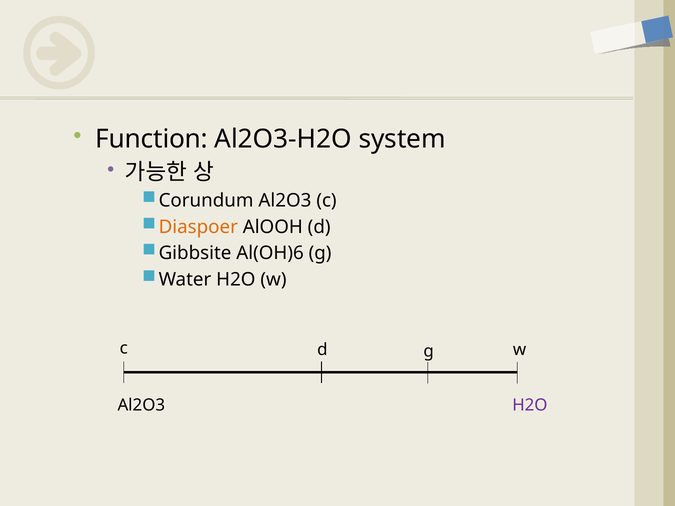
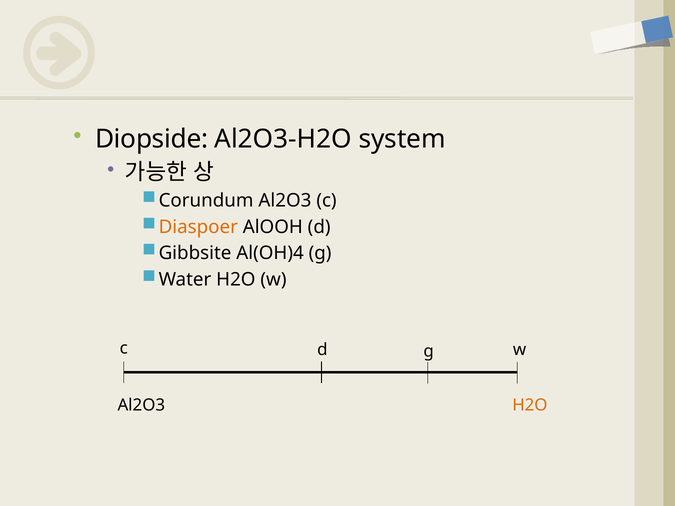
Function: Function -> Diopside (152, 139)
Al(OH)6: Al(OH)6 -> Al(OH)4 (270, 253)
H2O colour: purple -> orange (530, 405)
